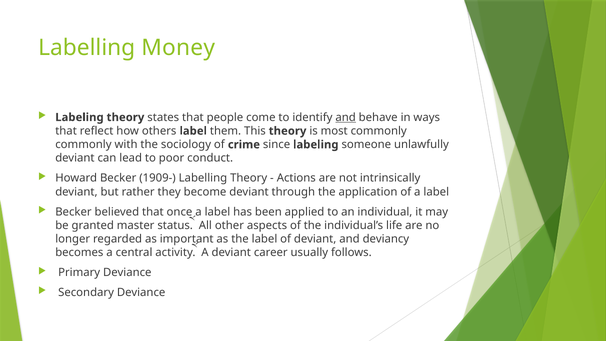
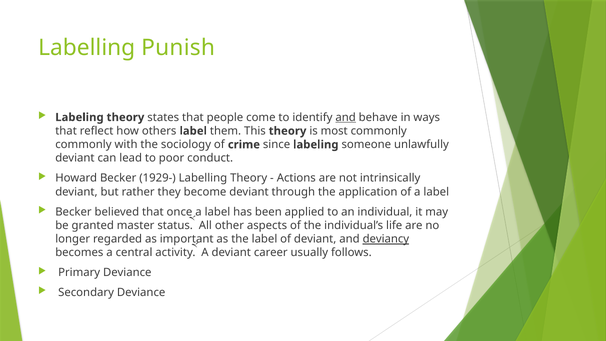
Money: Money -> Punish (178, 48)
1909-: 1909- -> 1929- (158, 178)
deviancy underline: none -> present (386, 239)
